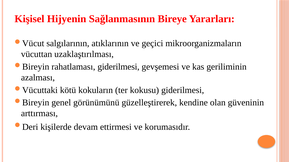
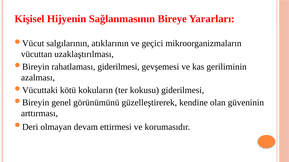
kişilerde: kişilerde -> olmayan (56, 127)
